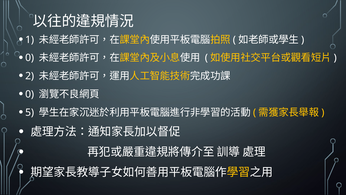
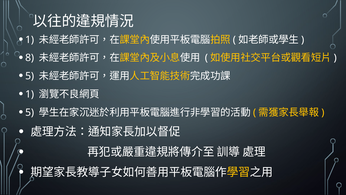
0: 0 -> 8 (30, 58)
2: 2 -> 5 (30, 76)
0: 0 -> 1 (30, 94)
